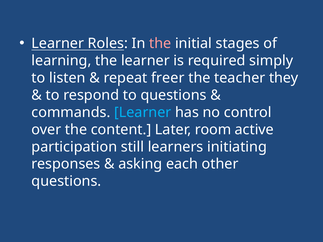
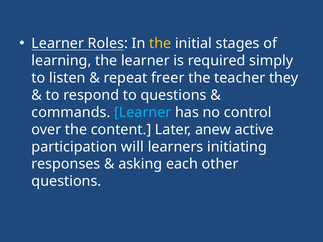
the colour: pink -> yellow (160, 44)
room: room -> anew (213, 130)
still: still -> will (132, 147)
